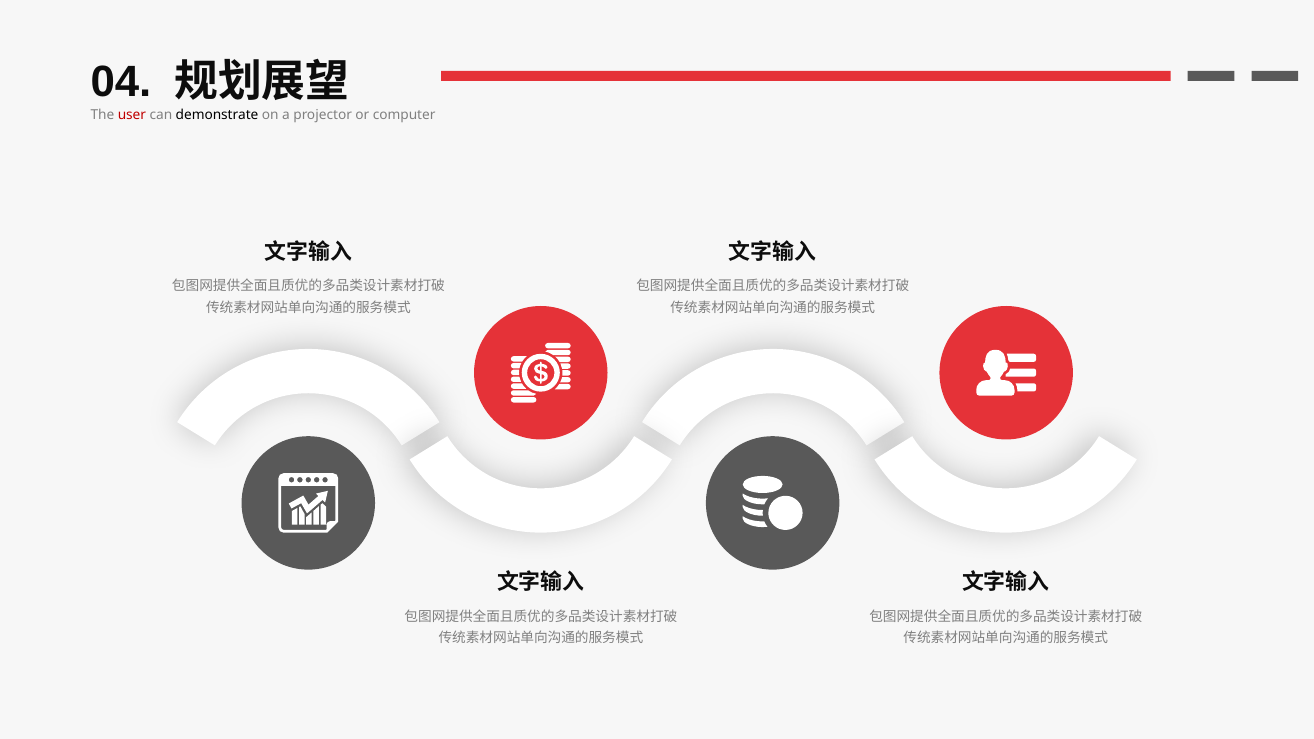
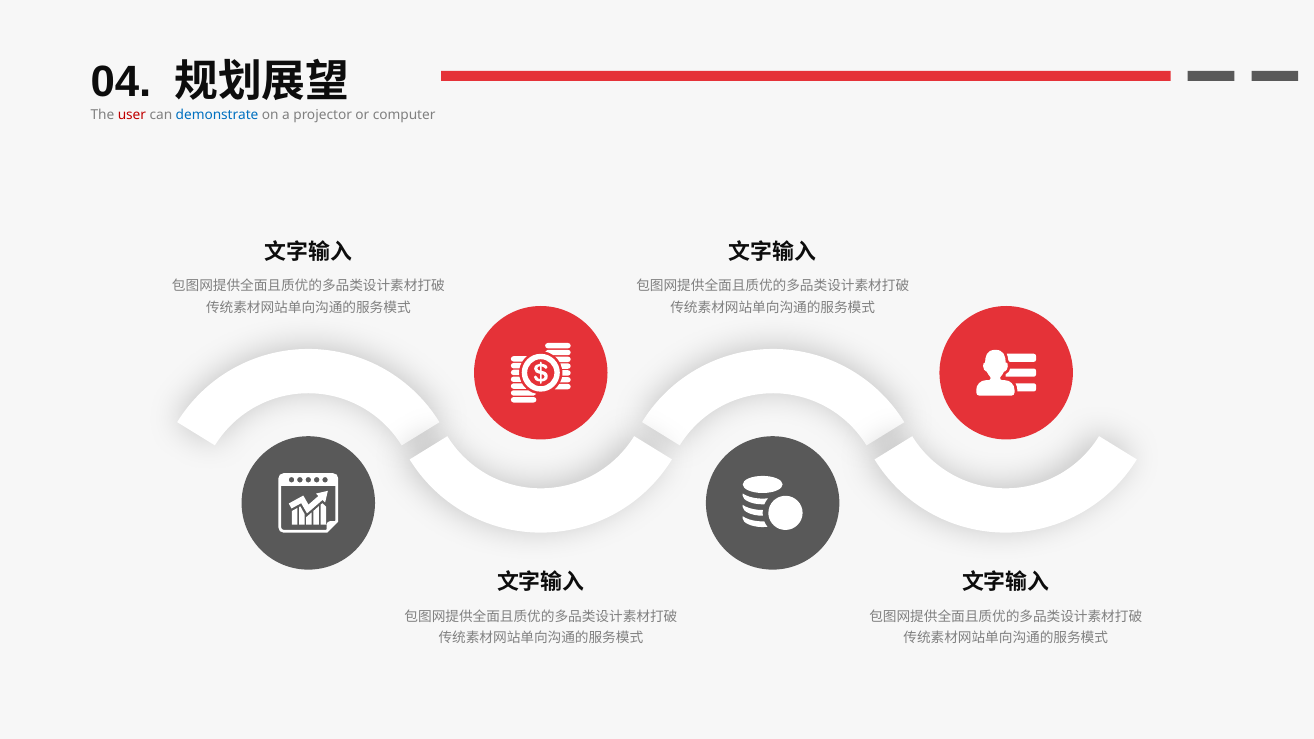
demonstrate colour: black -> blue (217, 115)
